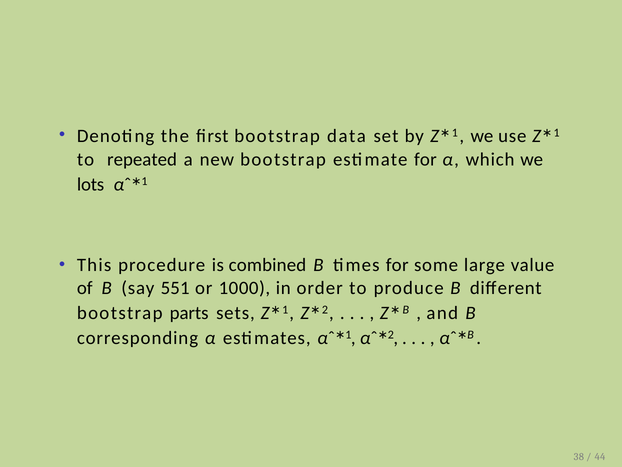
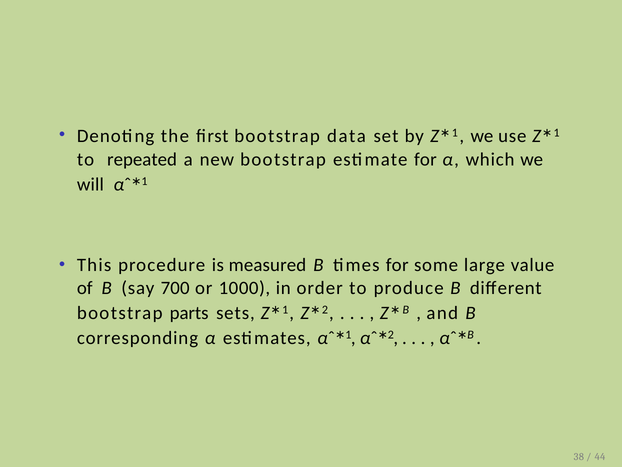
lots: lots -> will (90, 184)
combined: combined -> measured (267, 265)
551: 551 -> 700 (175, 288)
